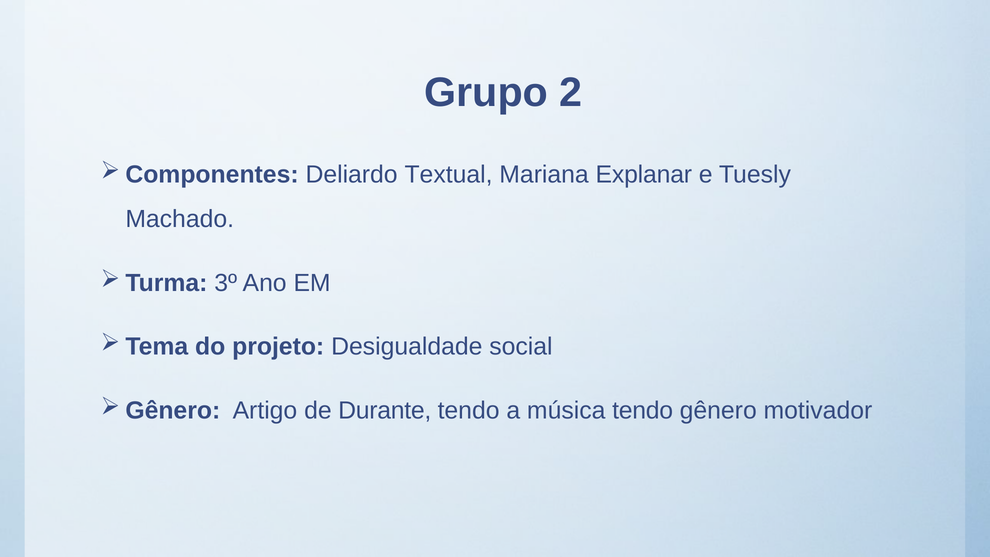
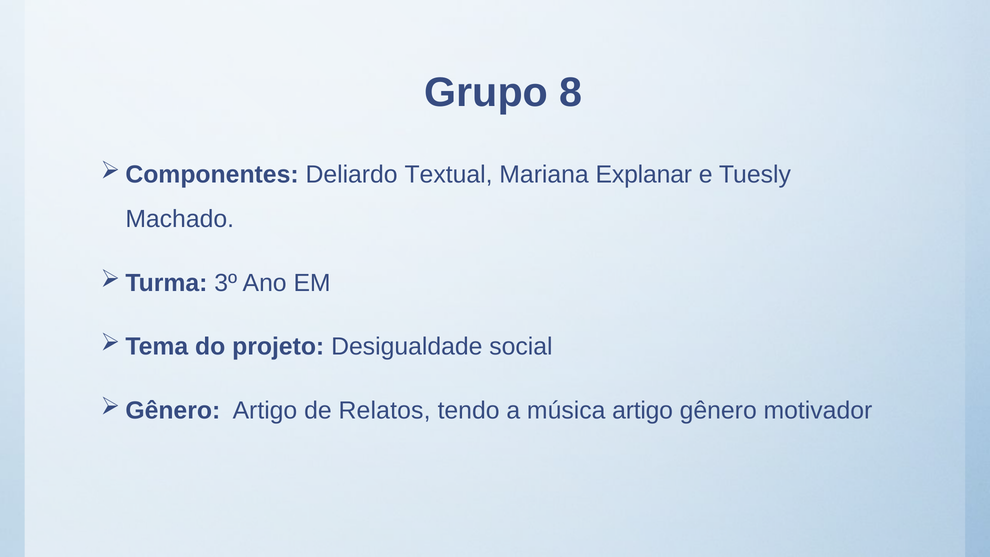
2: 2 -> 8 (571, 93)
Durante: Durante -> Relatos (385, 411)
música tendo: tendo -> artigo (643, 411)
